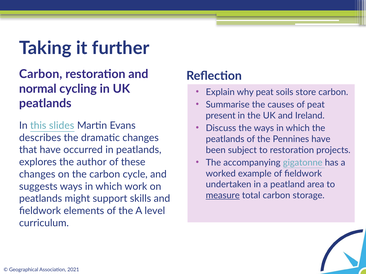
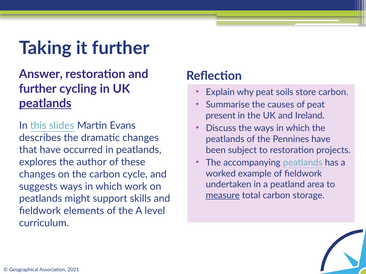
Carbon: Carbon -> Answer (41, 74)
normal: normal -> further (38, 89)
peatlands underline: none -> present (45, 104)
accompanying gigatonne: gigatonne -> peatlands (303, 163)
